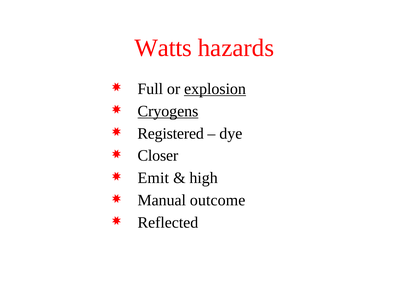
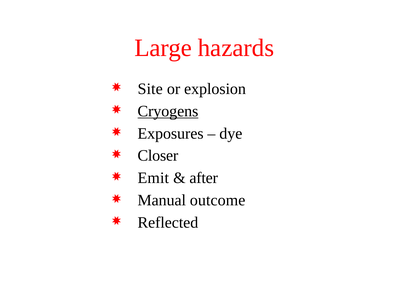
Watts: Watts -> Large (163, 48)
Full: Full -> Site (150, 89)
explosion underline: present -> none (215, 89)
Registered: Registered -> Exposures (171, 133)
high: high -> after (204, 178)
